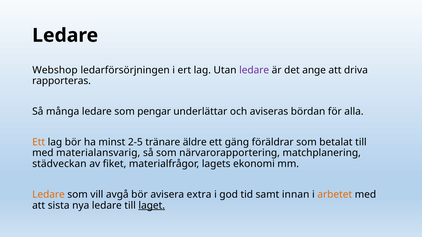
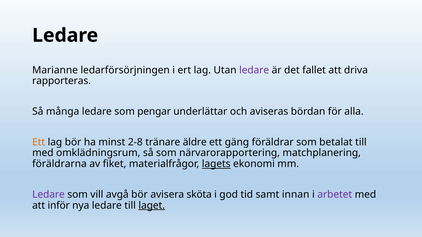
Webshop: Webshop -> Marianne (55, 70)
ange: ange -> fallet (314, 70)
2-5: 2-5 -> 2-8 (135, 142)
materialansvarig: materialansvarig -> omklädningsrum (98, 153)
städveckan: städveckan -> föräldrarna (59, 164)
lagets underline: none -> present (216, 164)
Ledare colour: orange -> purple (48, 195)
extra: extra -> sköta (199, 195)
arbetet colour: orange -> purple (335, 195)
sista: sista -> inför (59, 206)
